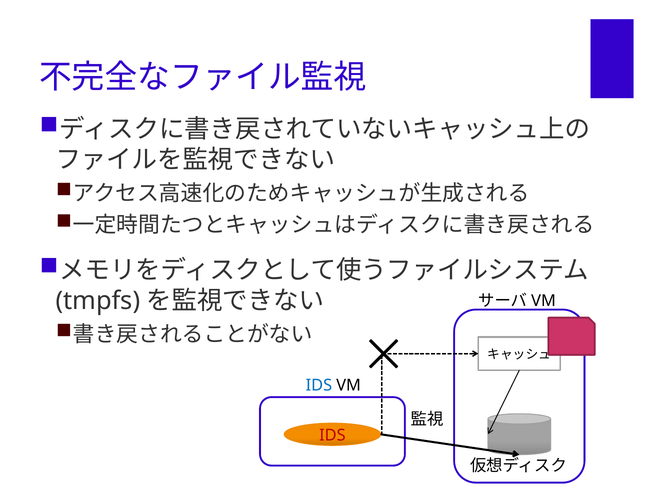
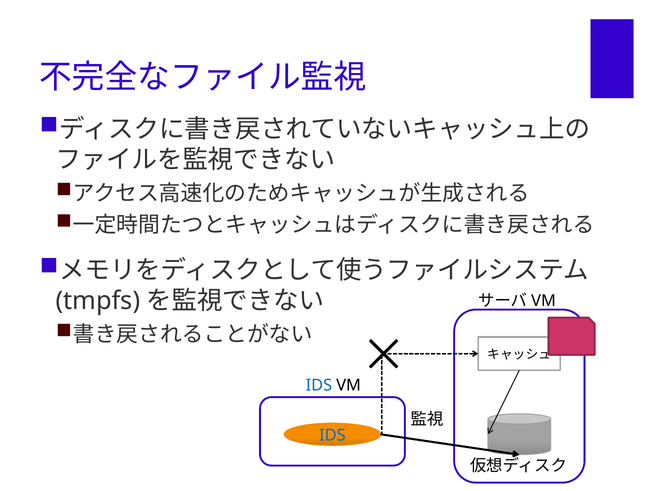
IDS colour: red -> blue (332, 435)
